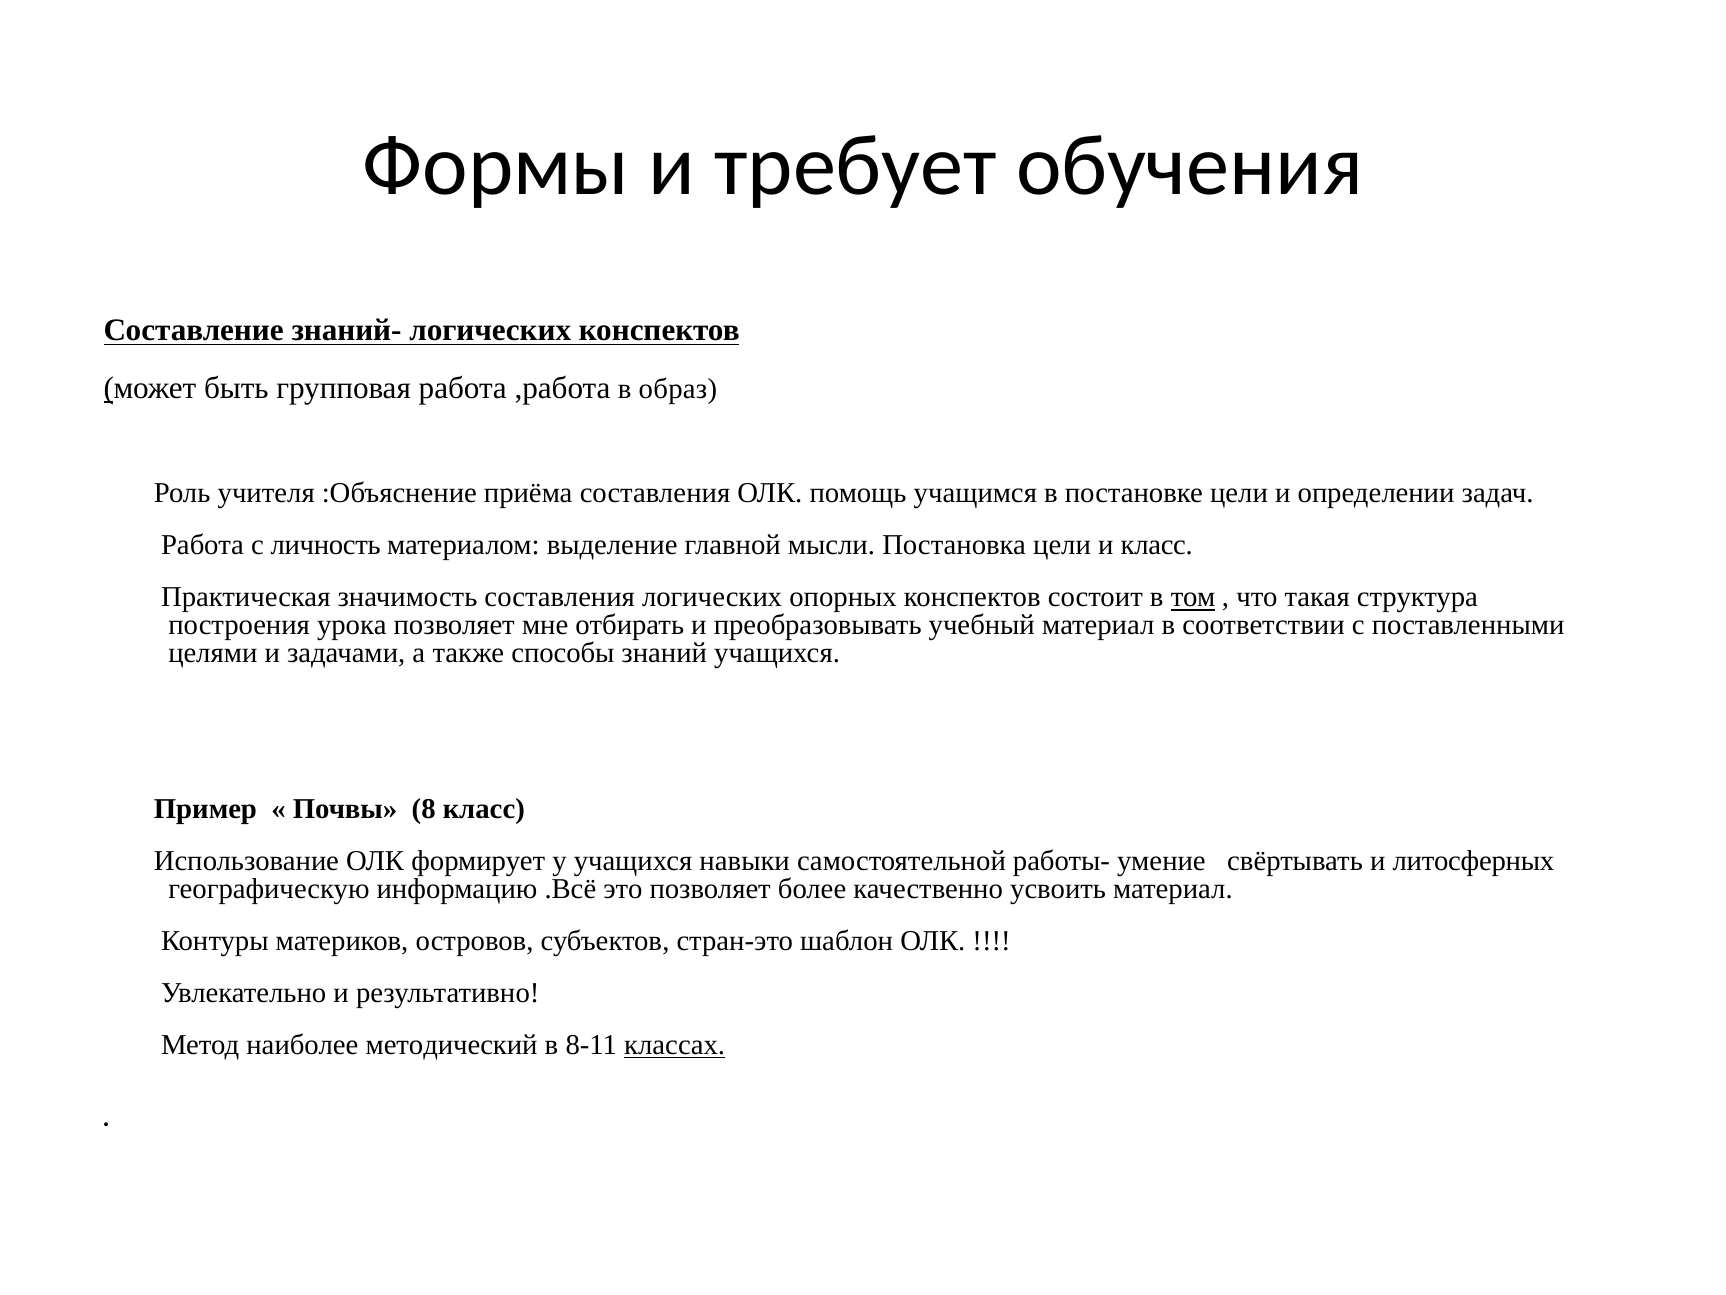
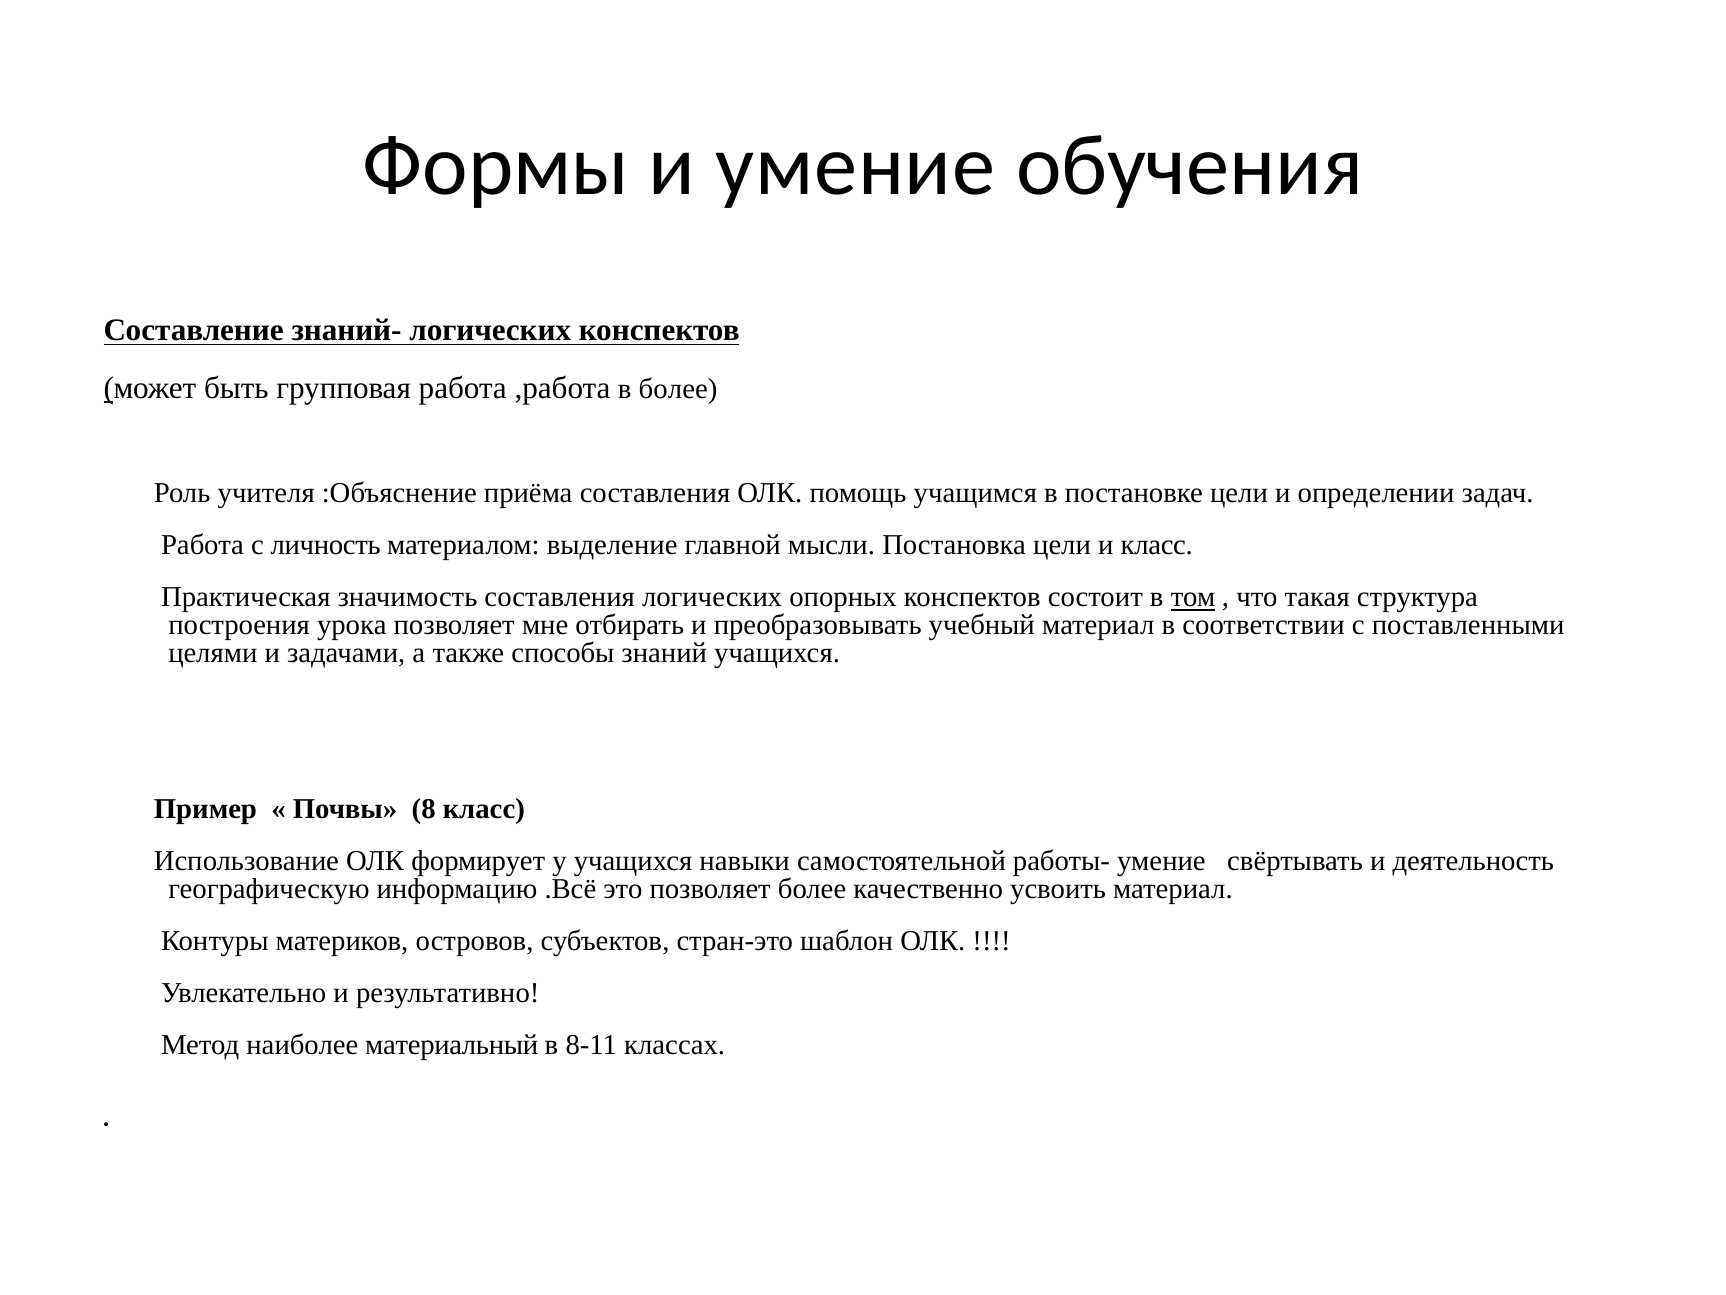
и требует: требует -> умение (855, 166)
в образ: образ -> более (678, 389)
литосферных: литосферных -> деятельность (1473, 861)
методический: методический -> материальный (452, 1045)
классах underline: present -> none (675, 1045)
